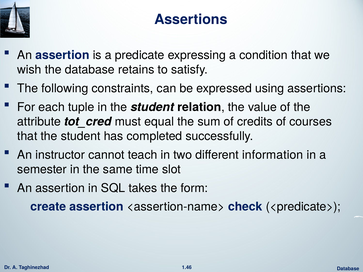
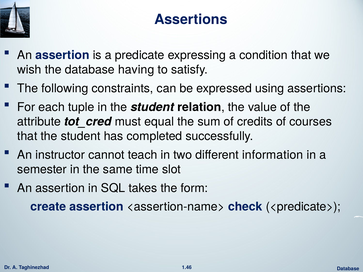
retains: retains -> having (136, 70)
